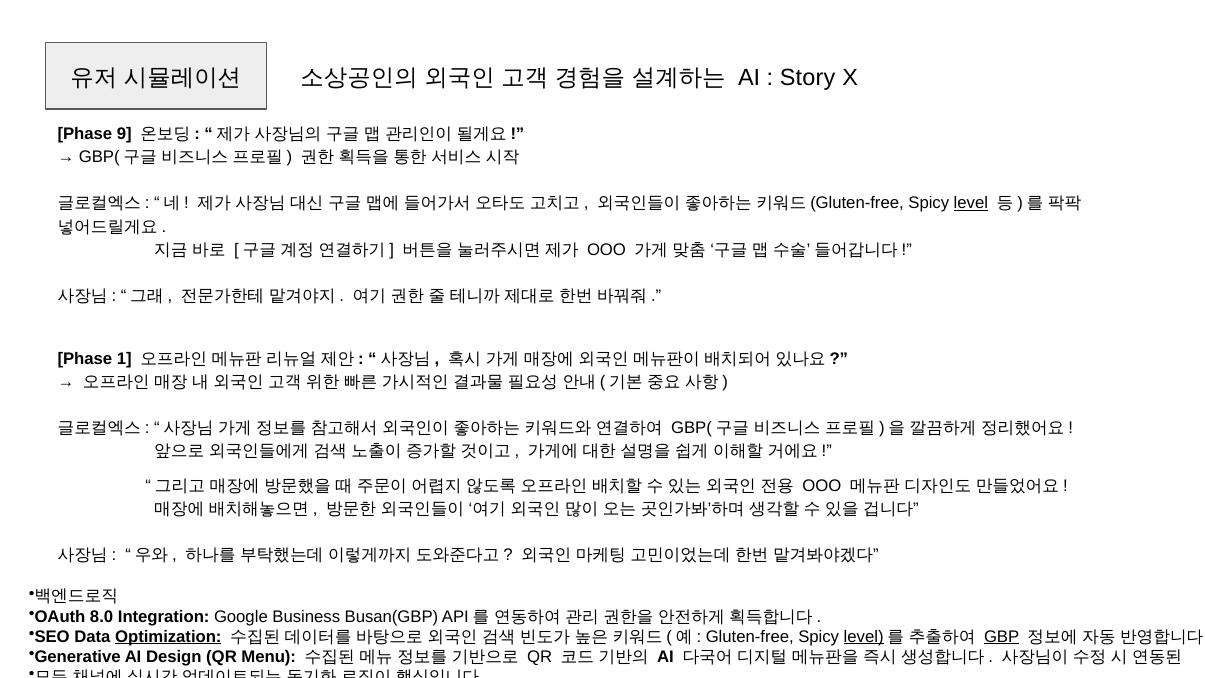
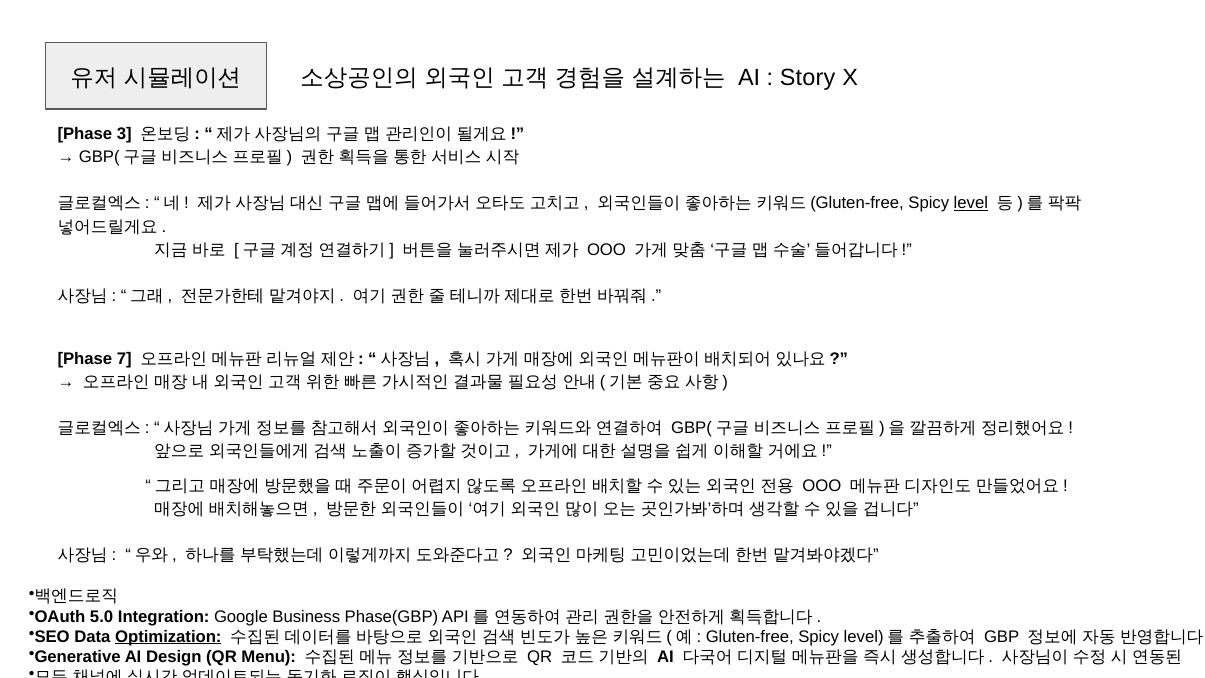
9: 9 -> 3 (124, 134)
1: 1 -> 7 (124, 358)
8.0: 8.0 -> 5.0 (102, 616)
Busan(GBP: Busan(GBP -> Phase(GBP (391, 616)
level underline: present -> none (864, 637)
GBP underline: present -> none (1002, 637)
